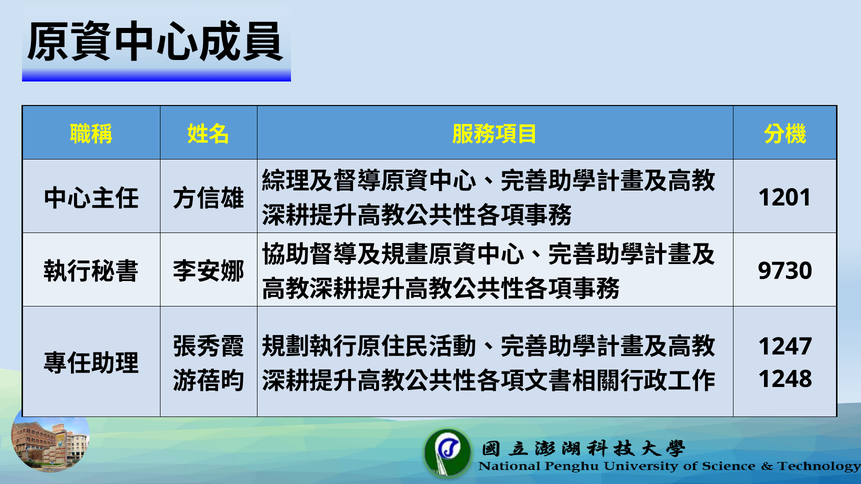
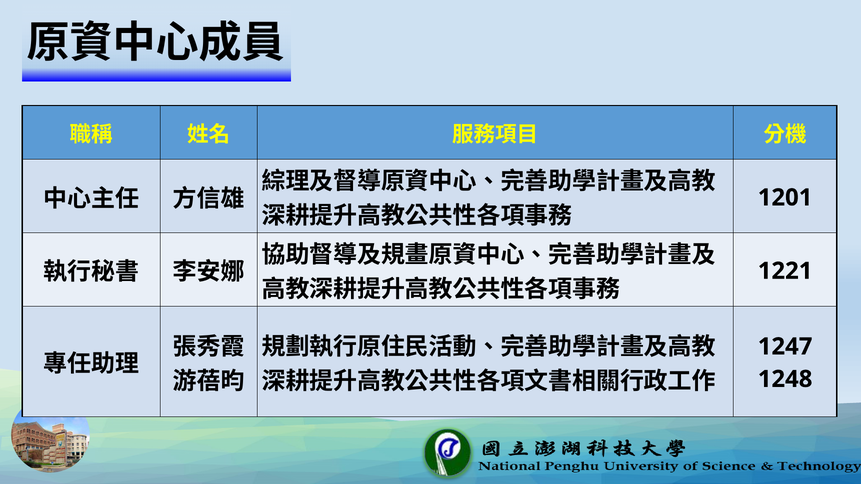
9730: 9730 -> 1221 (785, 271)
